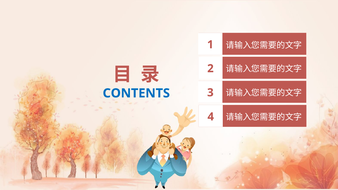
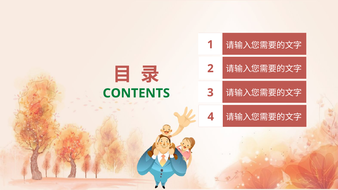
CONTENTS colour: blue -> green (136, 93)
